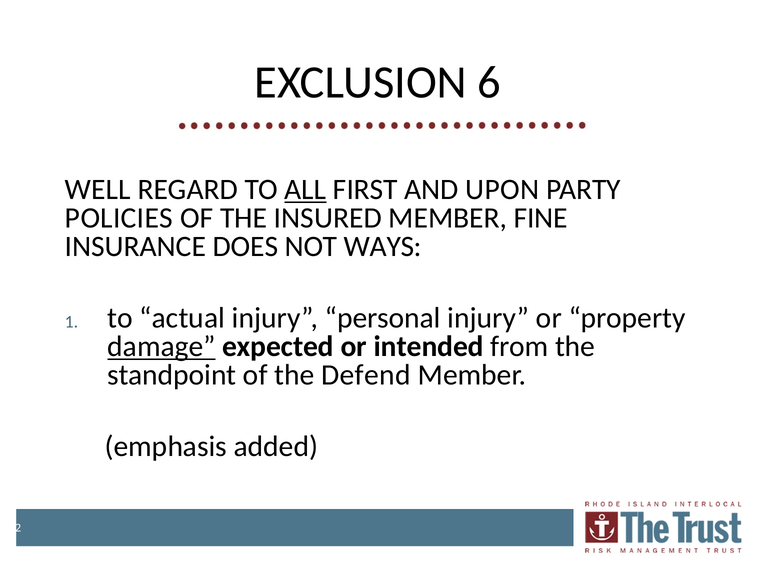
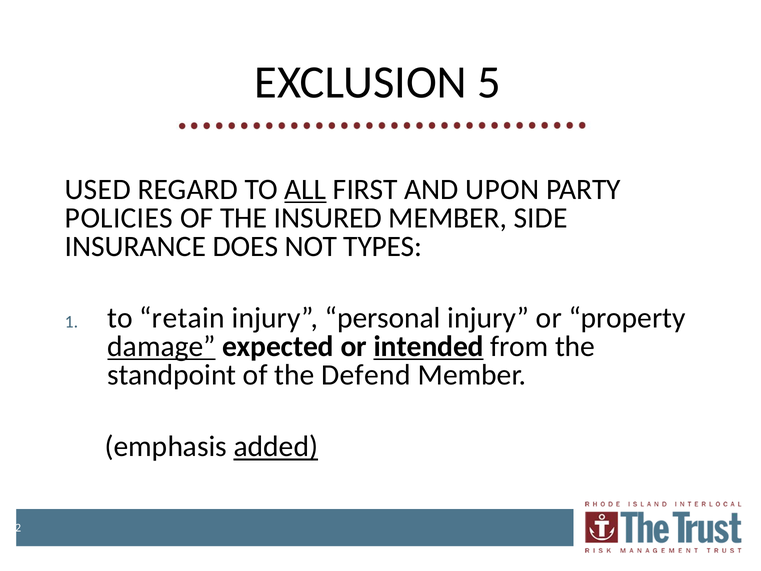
6: 6 -> 5 (489, 82)
WELL: WELL -> USED (98, 189)
FINE: FINE -> SIDE (541, 218)
WAYS: WAYS -> TYPES (383, 246)
actual: actual -> retain (182, 318)
intended underline: none -> present (429, 346)
added underline: none -> present (276, 447)
